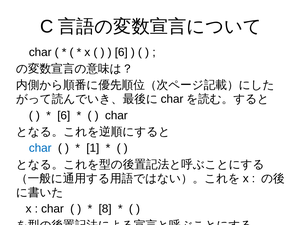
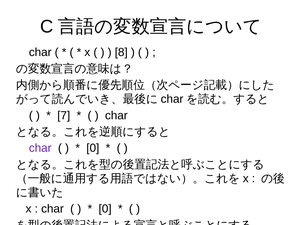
6: 6 -> 8 (121, 52)
6: 6 -> 7 (64, 115)
char colour: blue -> purple (40, 148)
1: 1 -> 0 (93, 148)
8: 8 -> 0 (105, 209)
